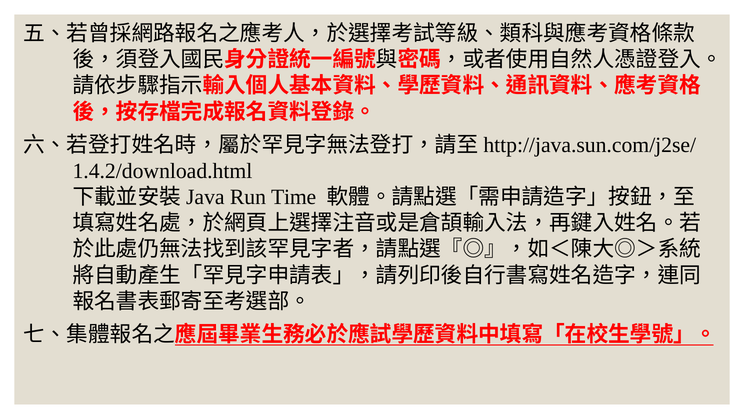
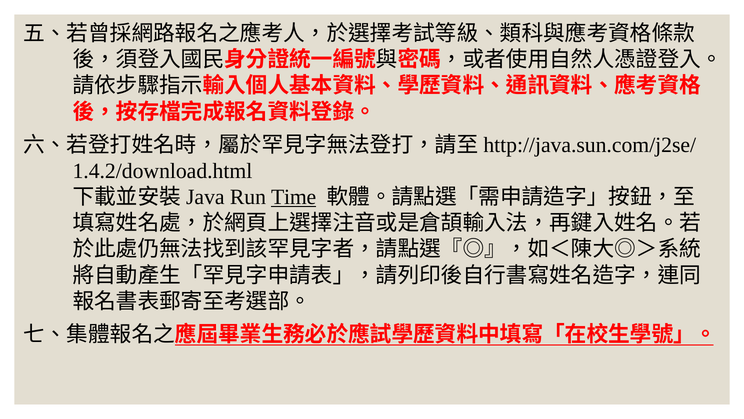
Time underline: none -> present (294, 197)
